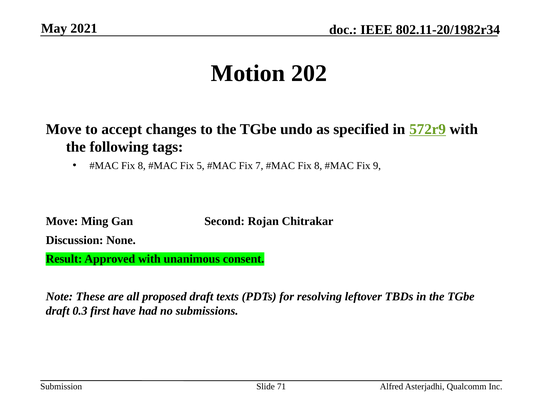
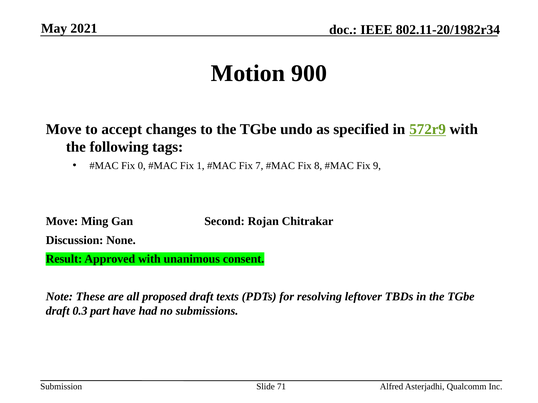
202: 202 -> 900 (309, 73)
8: 8 -> 0 (142, 166)
5: 5 -> 1 (201, 166)
first: first -> part (100, 311)
